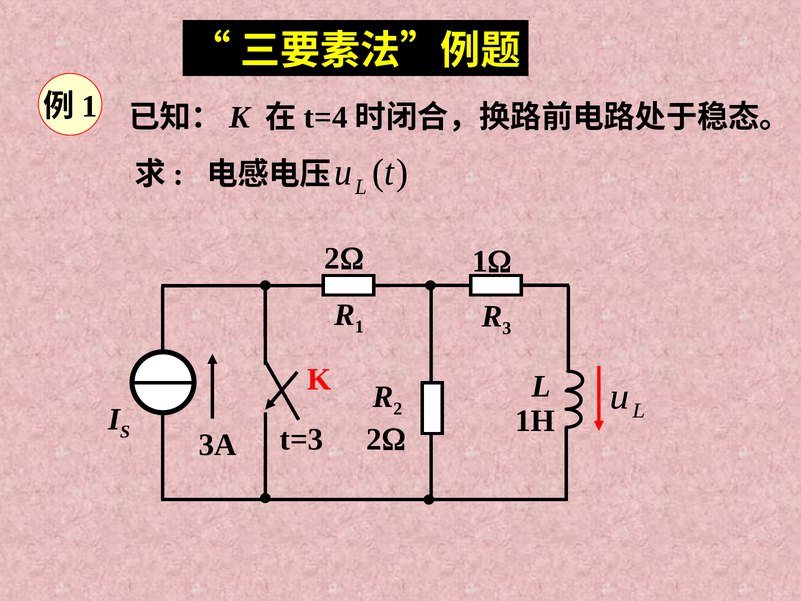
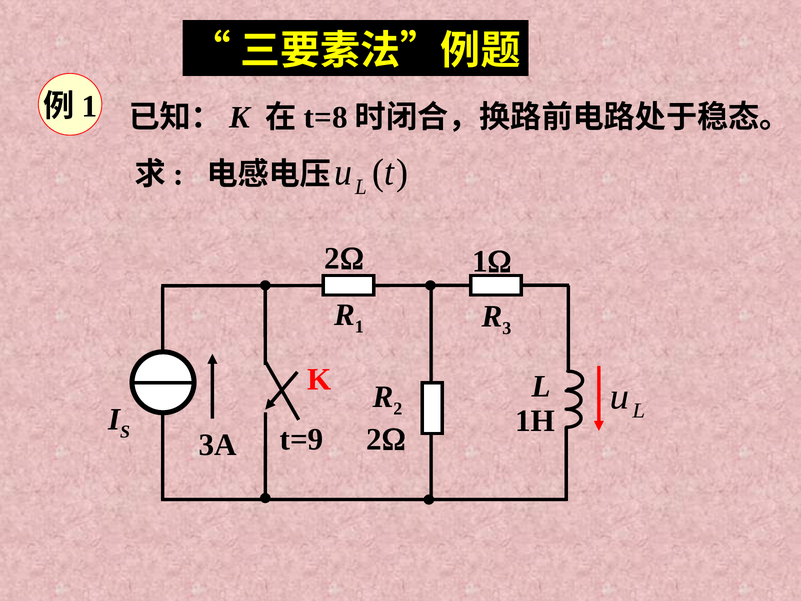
t=4: t=4 -> t=8 (326, 117)
t=3: t=3 -> t=9 (302, 439)
